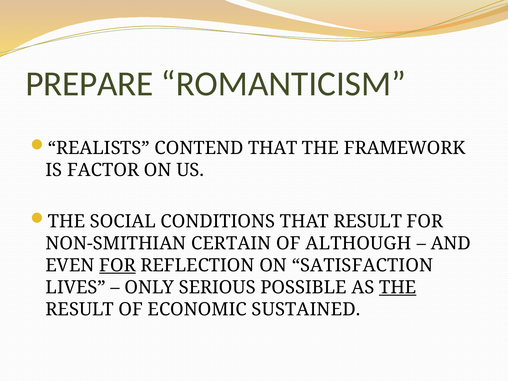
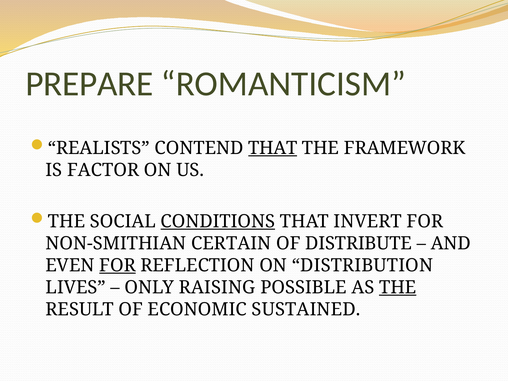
THAT underline: none -> present (273, 148)
CONDITIONS underline: none -> present (218, 221)
THAT RESULT: RESULT -> INVERT (368, 221)
ALTHOUGH: ALTHOUGH -> DISTRIBUTE (359, 243)
SATISFACTION: SATISFACTION -> DISTRIBUTION (362, 265)
SERIOUS: SERIOUS -> RAISING (217, 287)
